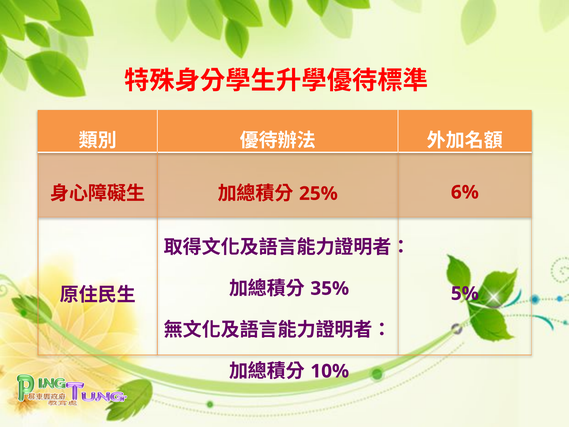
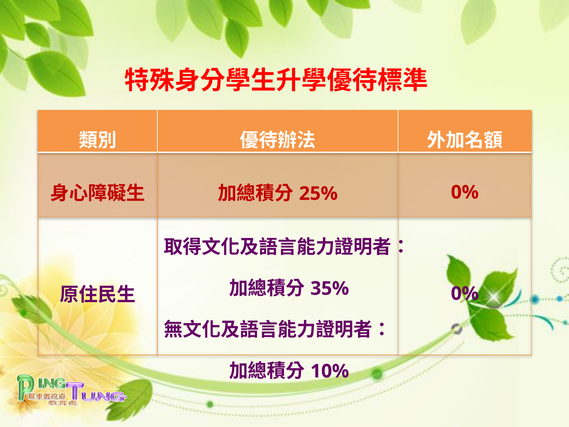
6%: 6% -> 0% (465, 192)
5%: 5% -> 0% (465, 293)
